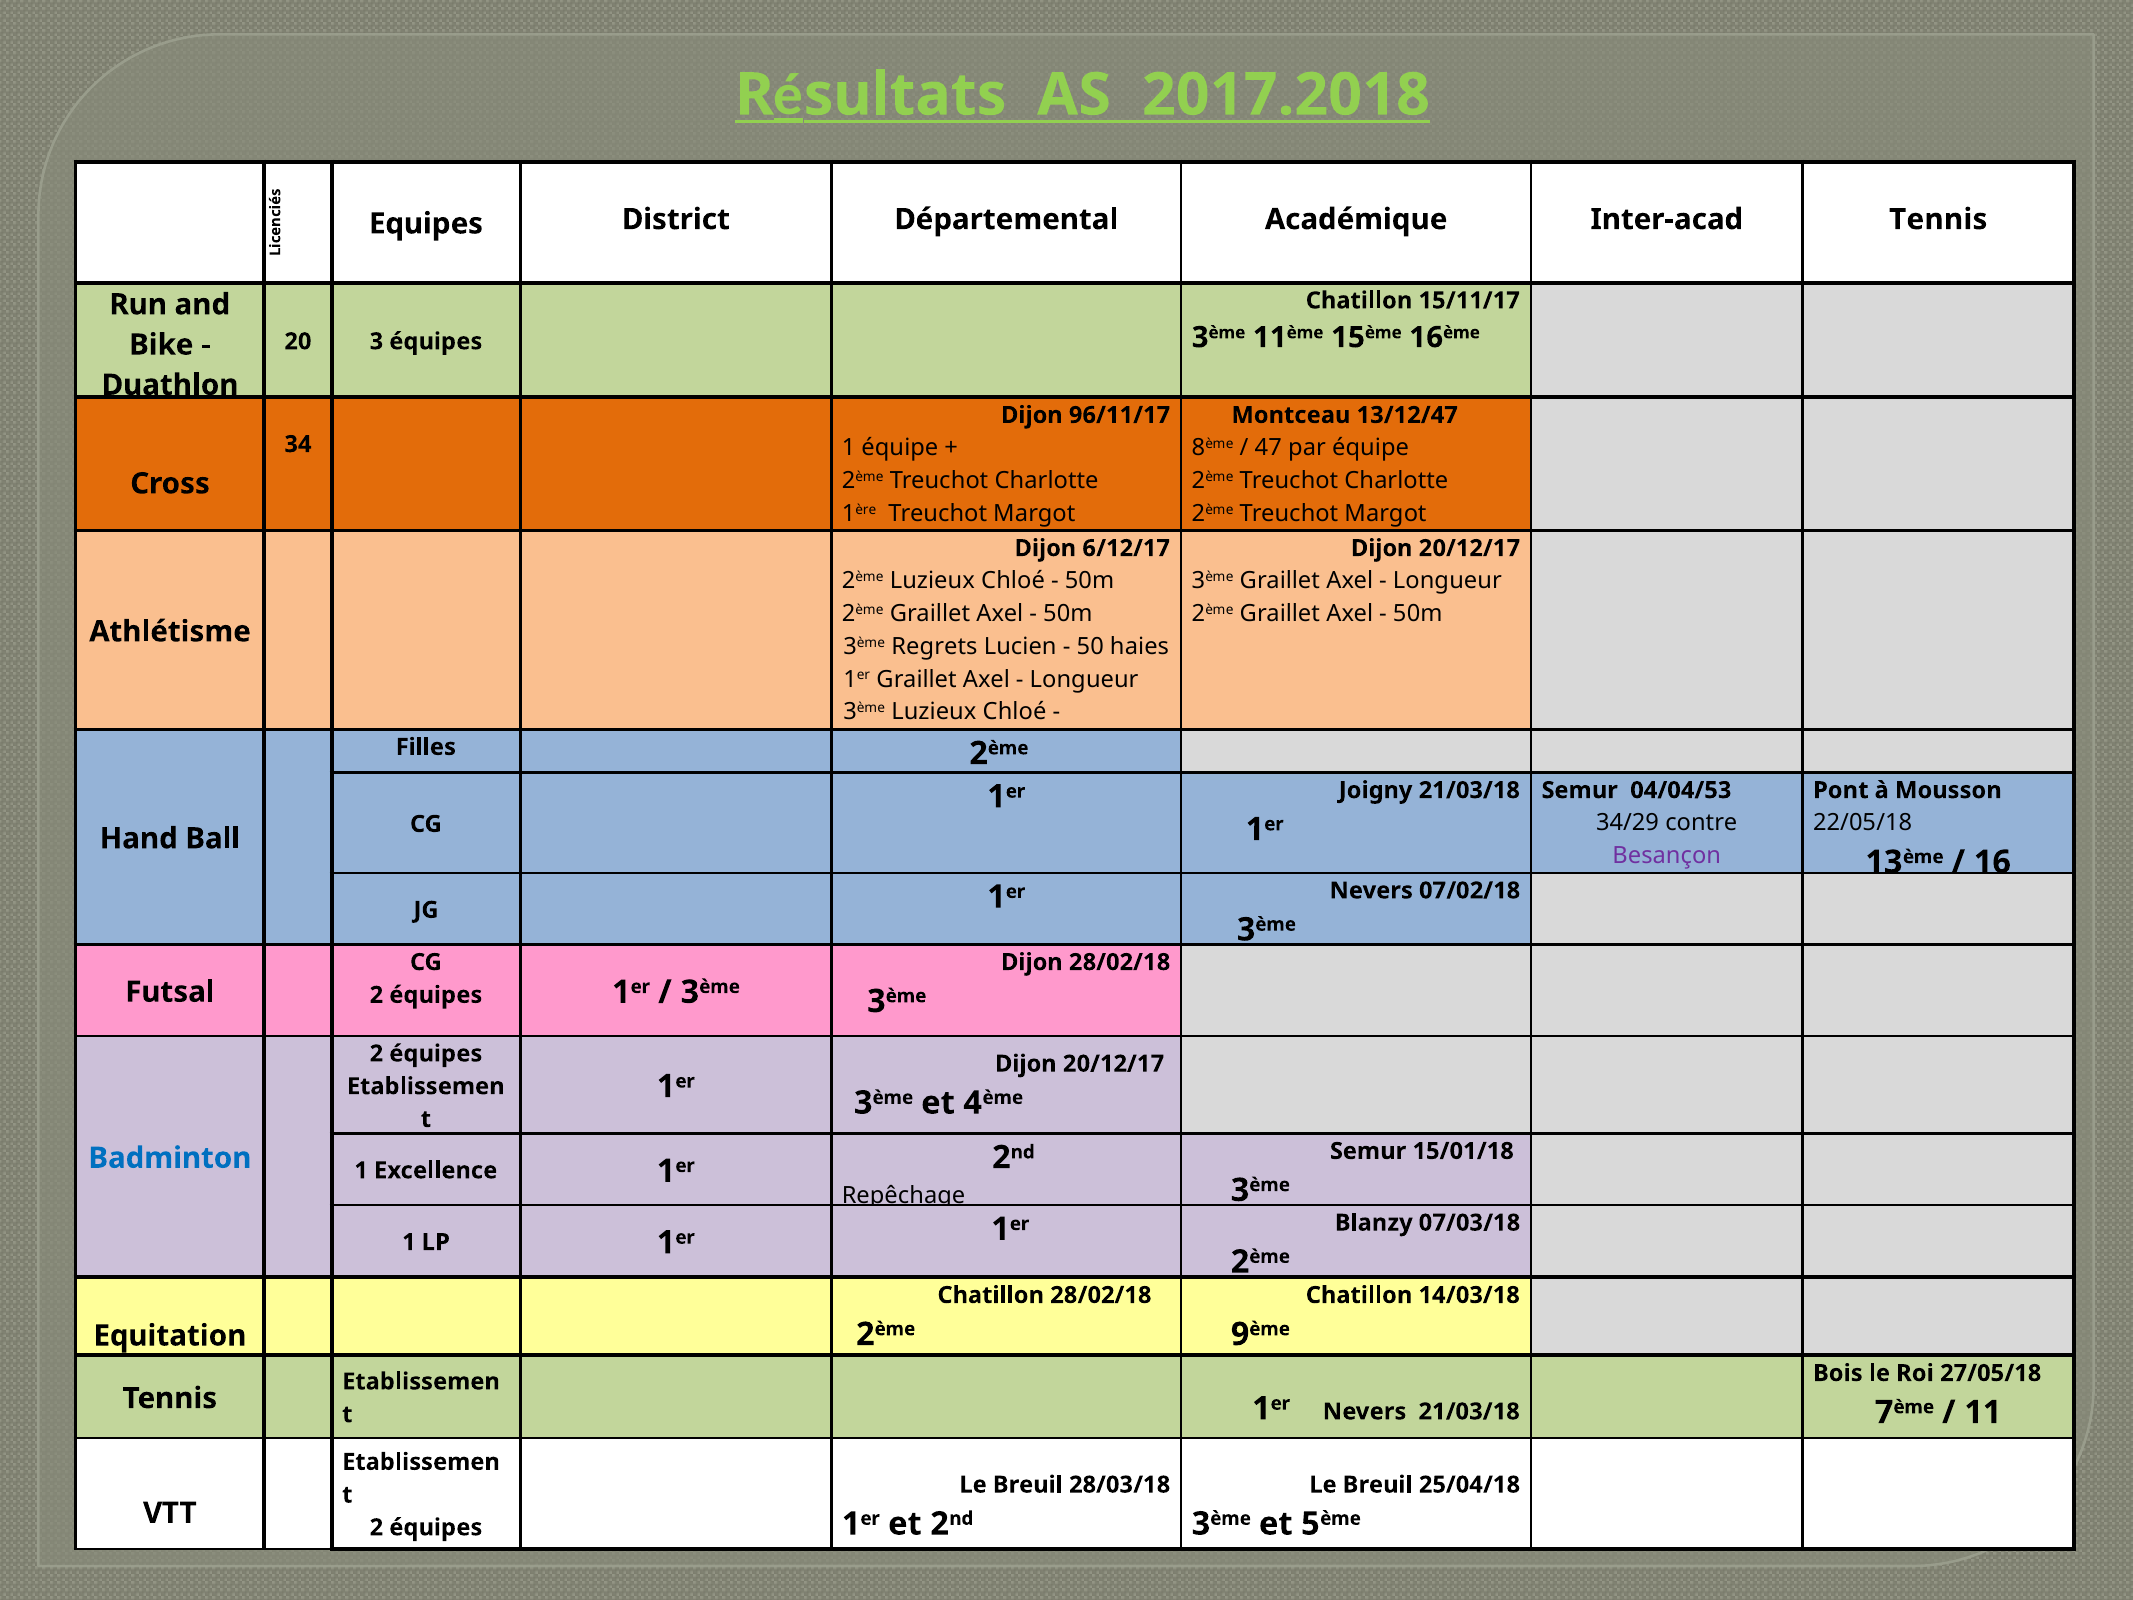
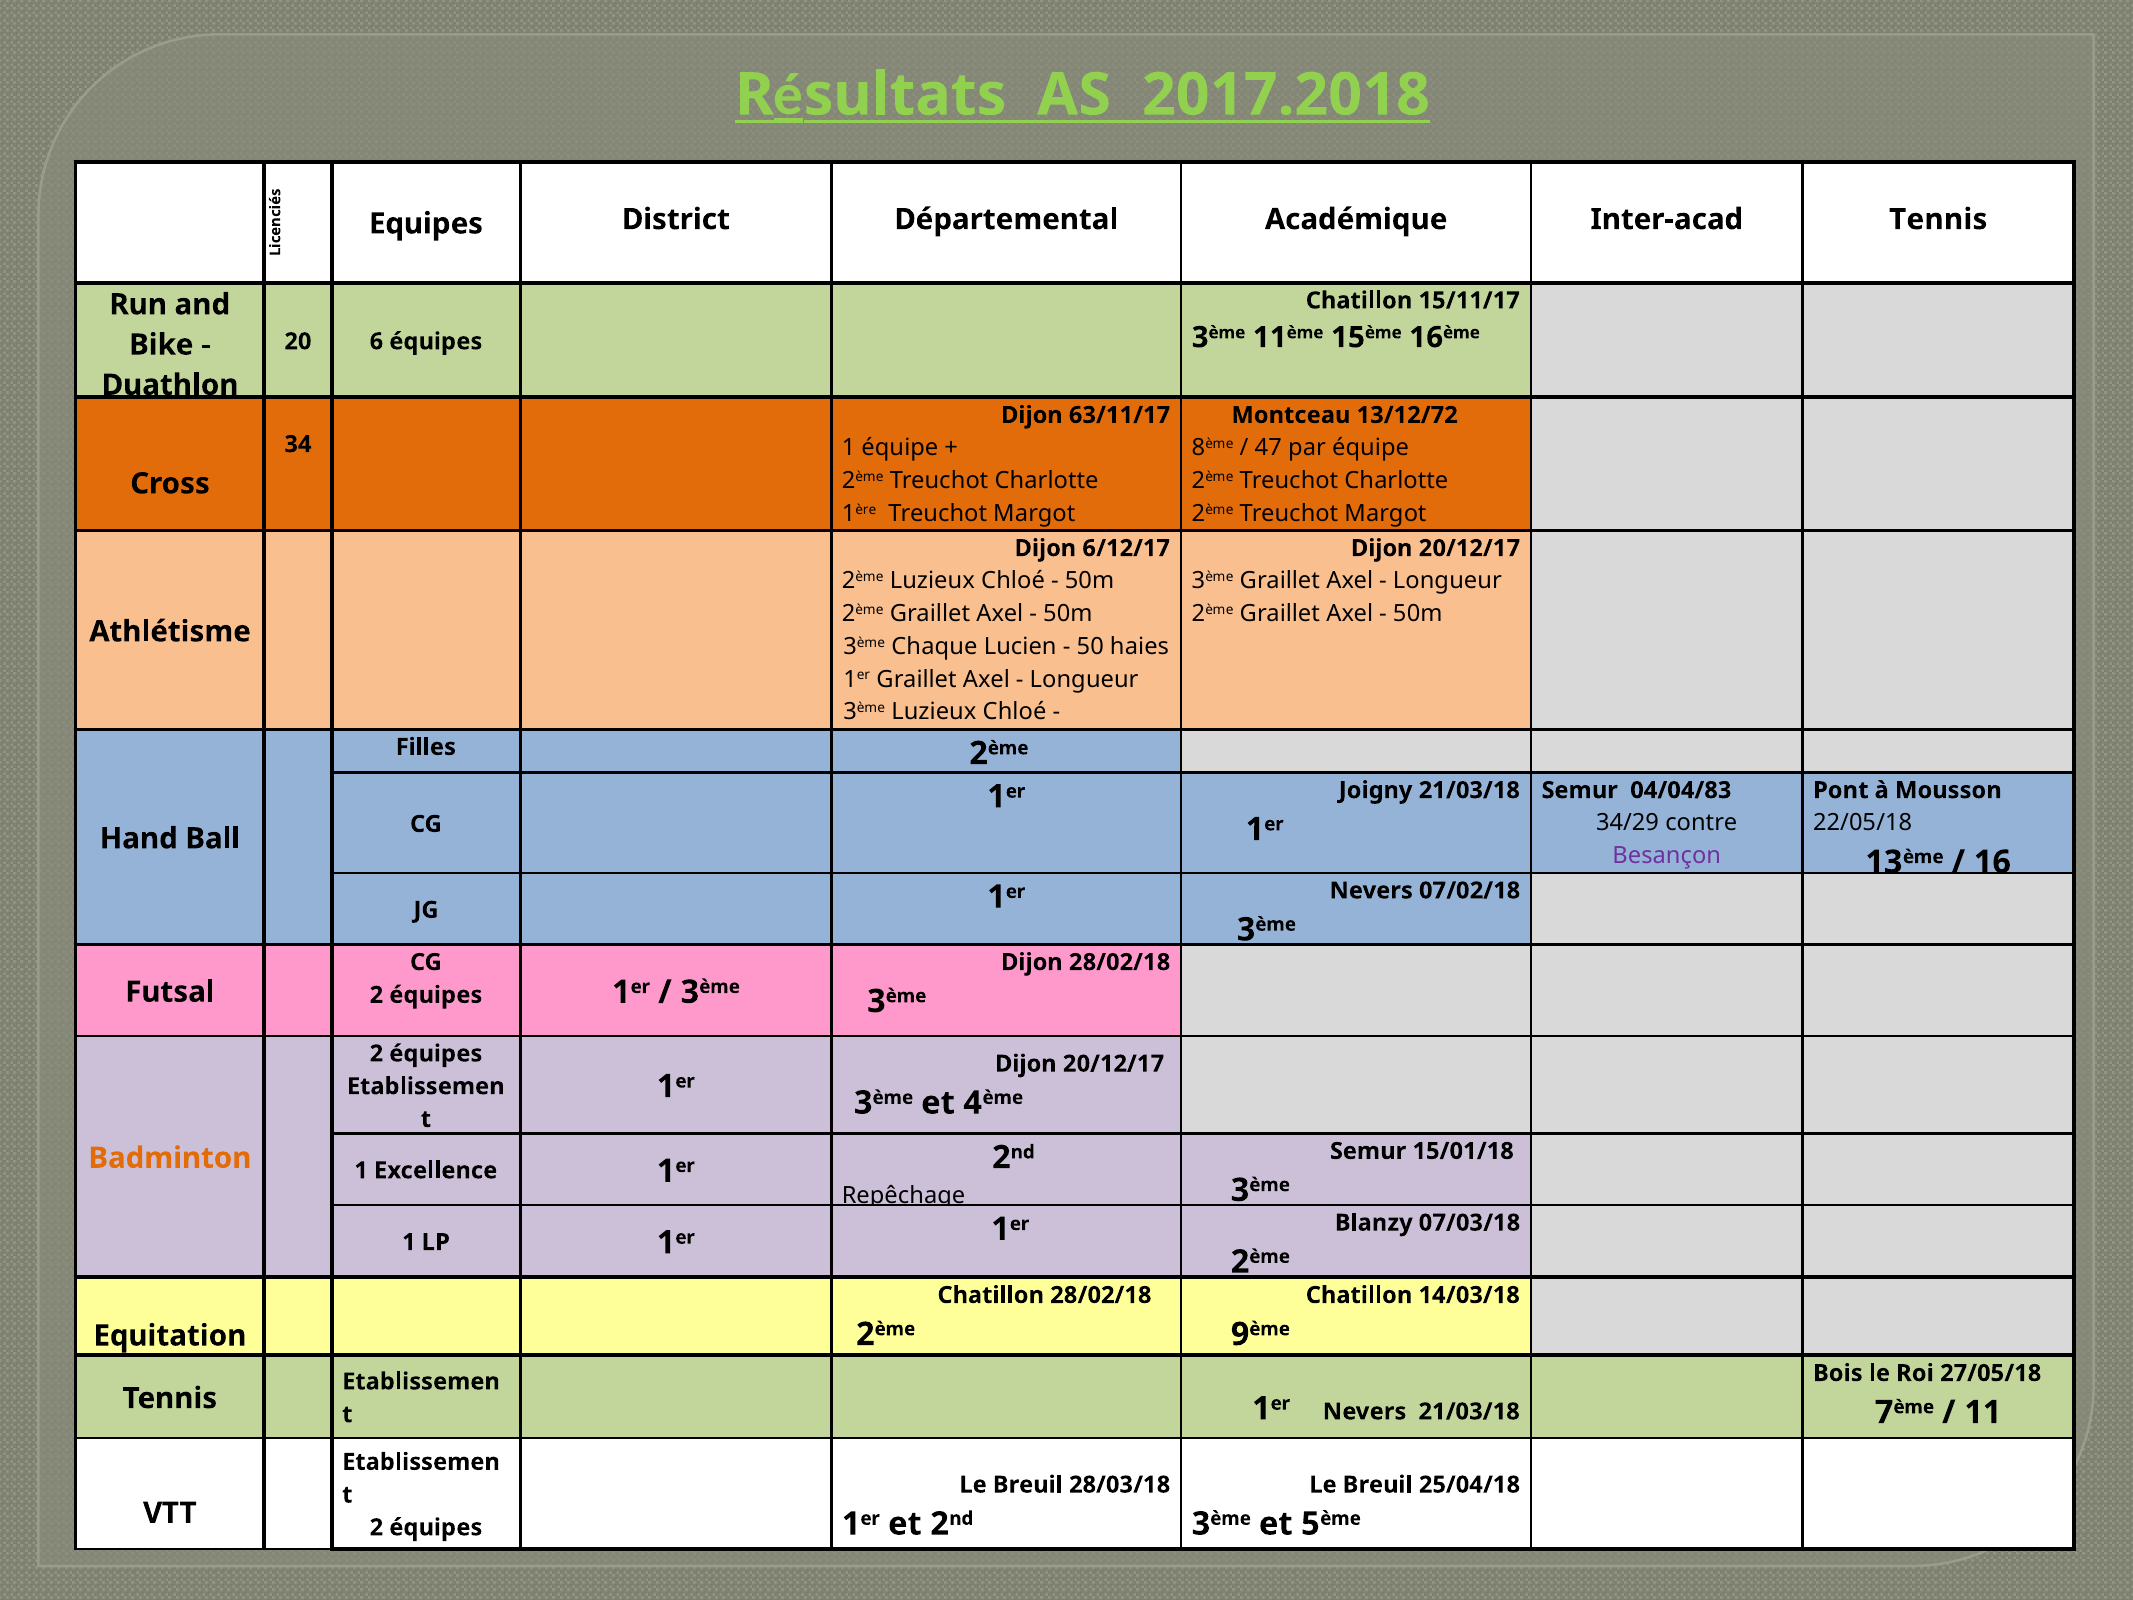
3: 3 -> 6 (376, 341)
96/11/17: 96/11/17 -> 63/11/17 (1120, 415)
13/12/47: 13/12/47 -> 13/12/72 (1407, 415)
Regrets: Regrets -> Chaque (934, 646)
04/04/53: 04/04/53 -> 04/04/83 (1681, 790)
Badminton colour: blue -> orange (170, 1158)
